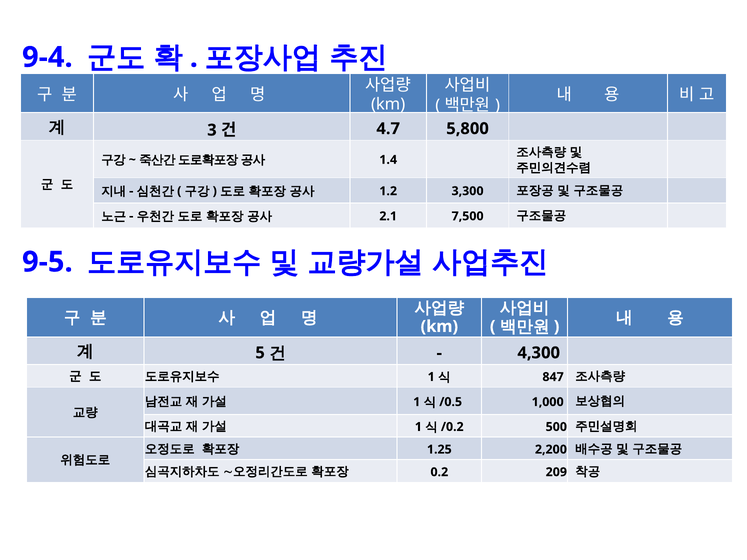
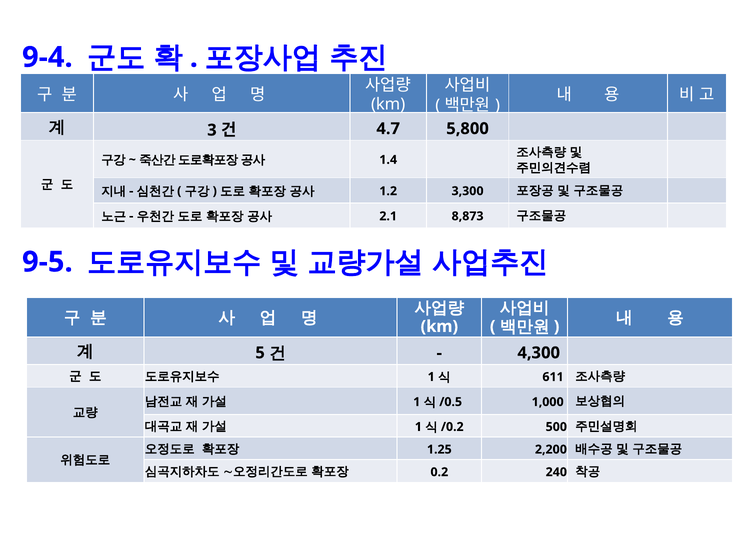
7,500: 7,500 -> 8,873 (468, 216)
847: 847 -> 611 (553, 377)
209: 209 -> 240 (556, 472)
